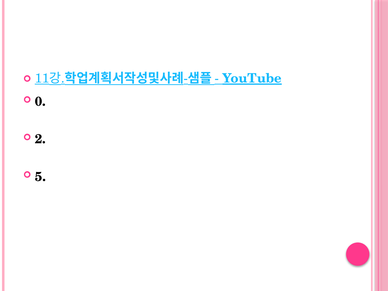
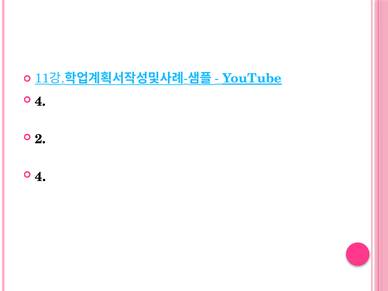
0: 0 -> 4 (40, 102)
5: 5 -> 4 (40, 177)
